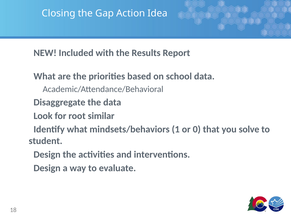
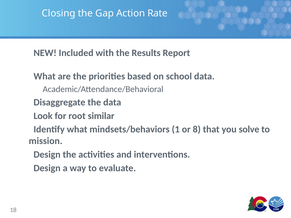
Idea: Idea -> Rate (158, 13)
0: 0 -> 8 (197, 130)
student: student -> mission (46, 141)
